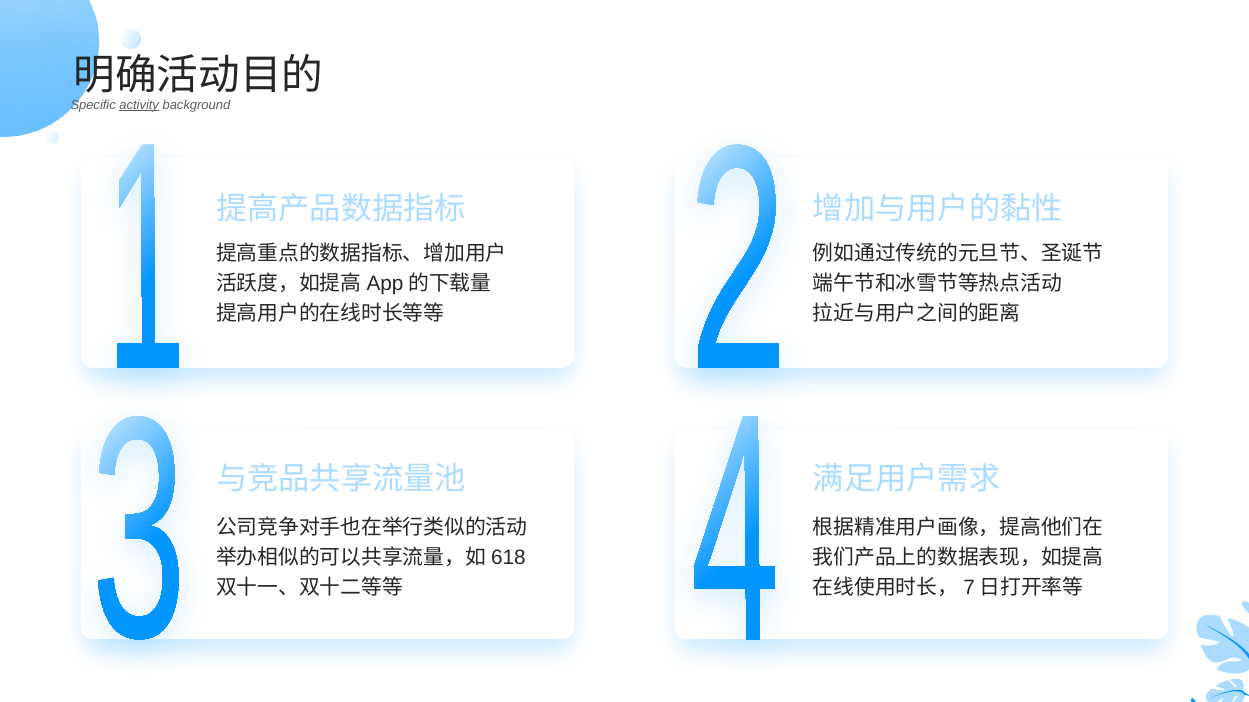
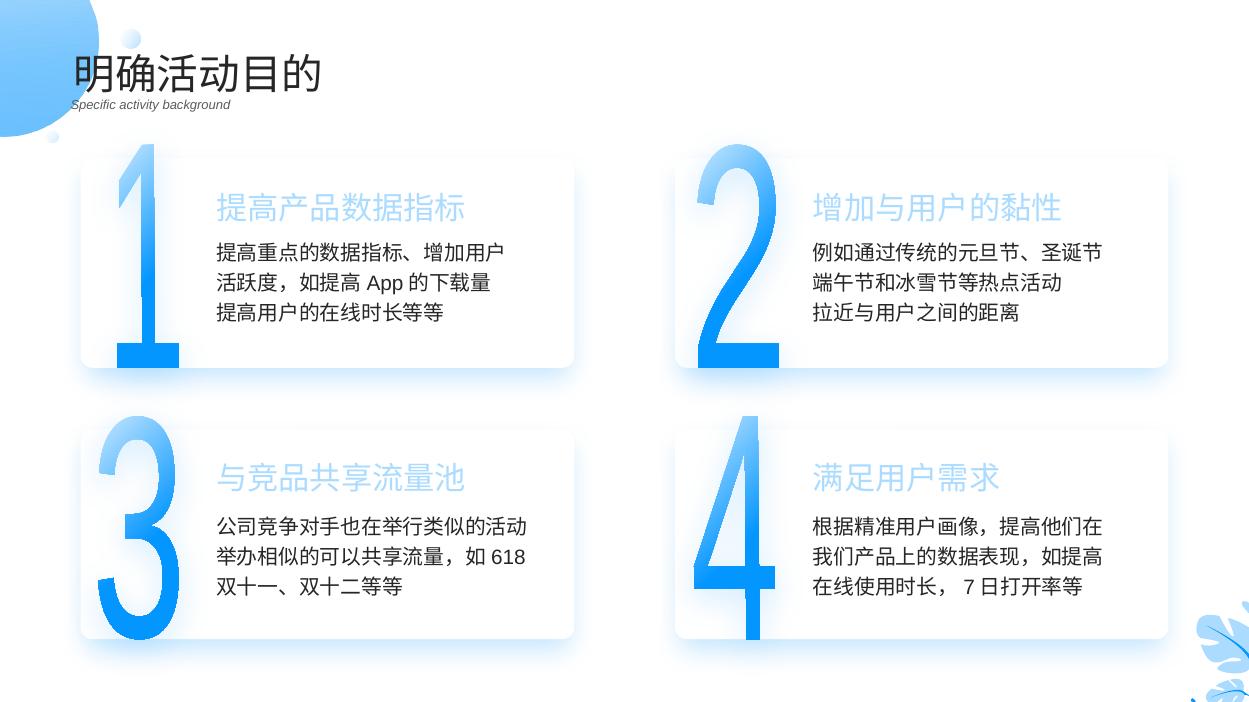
activity underline: present -> none (139, 105)
